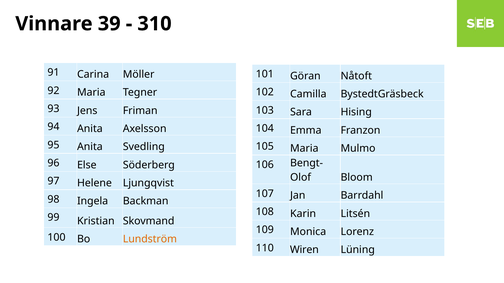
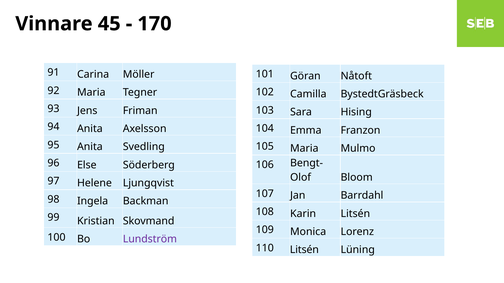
39: 39 -> 45 (109, 24)
310: 310 -> 170 (154, 24)
Lundström colour: orange -> purple (150, 240)
110 Wiren: Wiren -> Litsén (304, 250)
